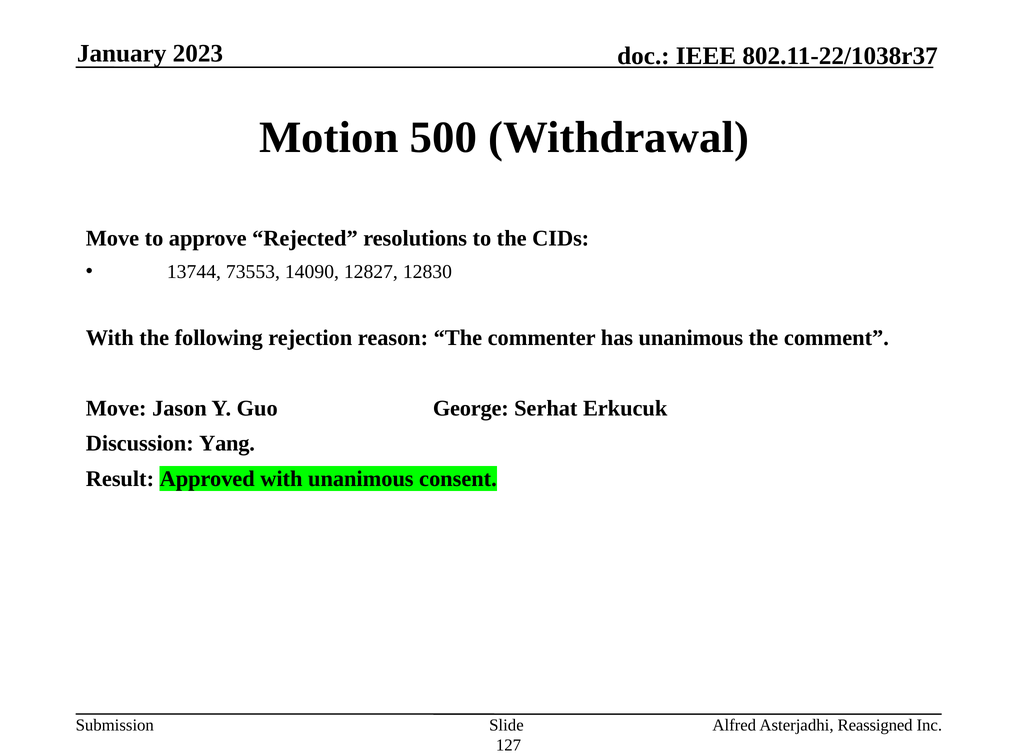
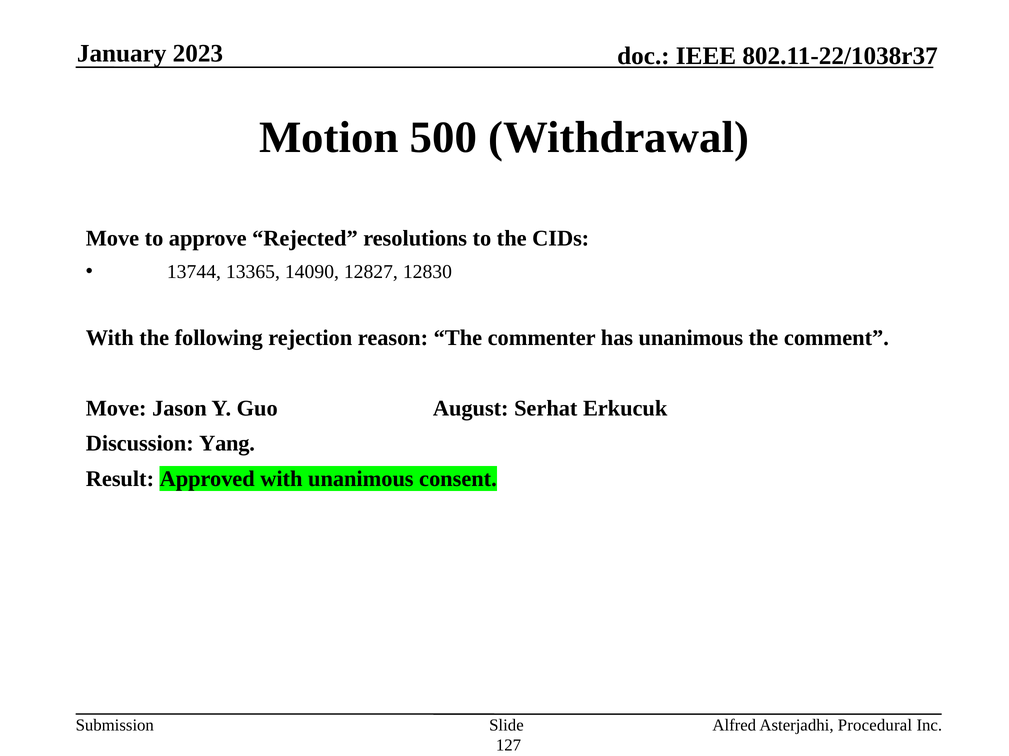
73553: 73553 -> 13365 (253, 272)
George: George -> August (471, 409)
Reassigned: Reassigned -> Procedural (875, 726)
